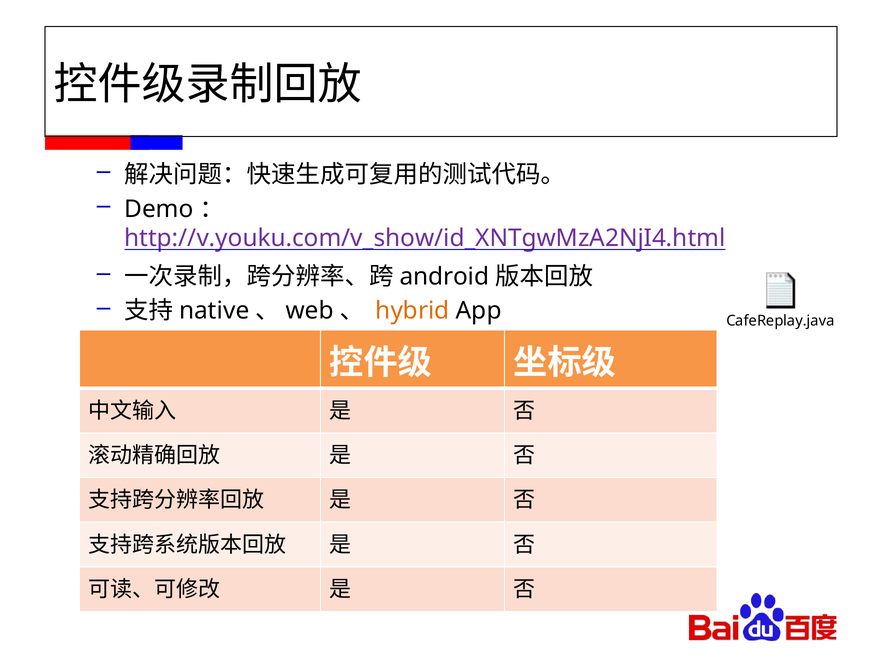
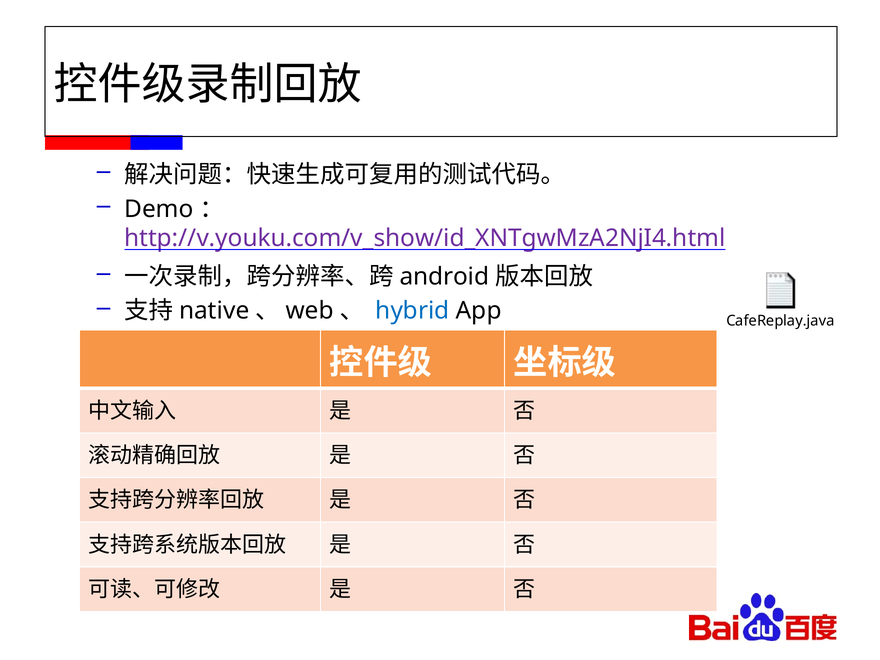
hybrid colour: orange -> blue (412, 311)
